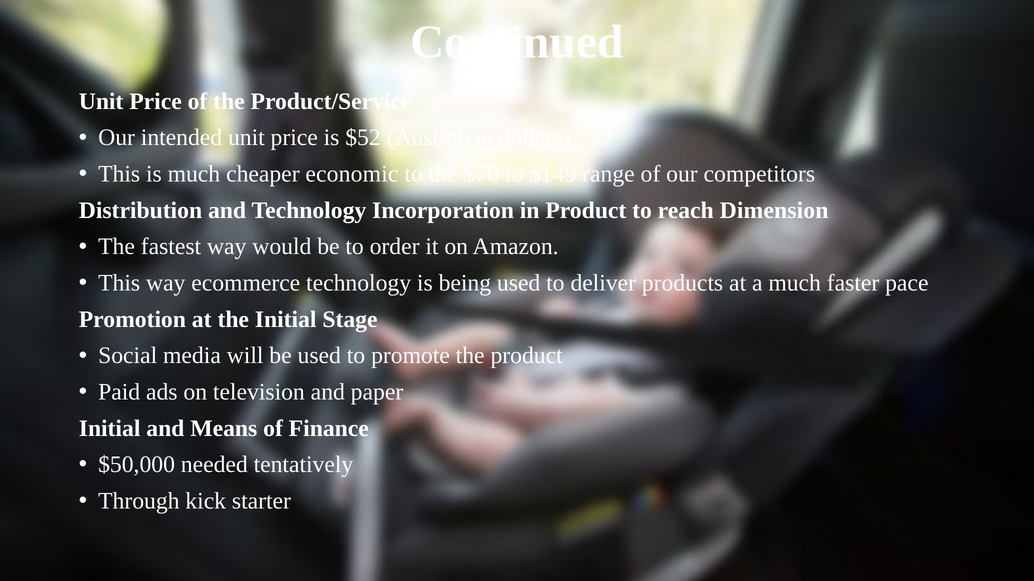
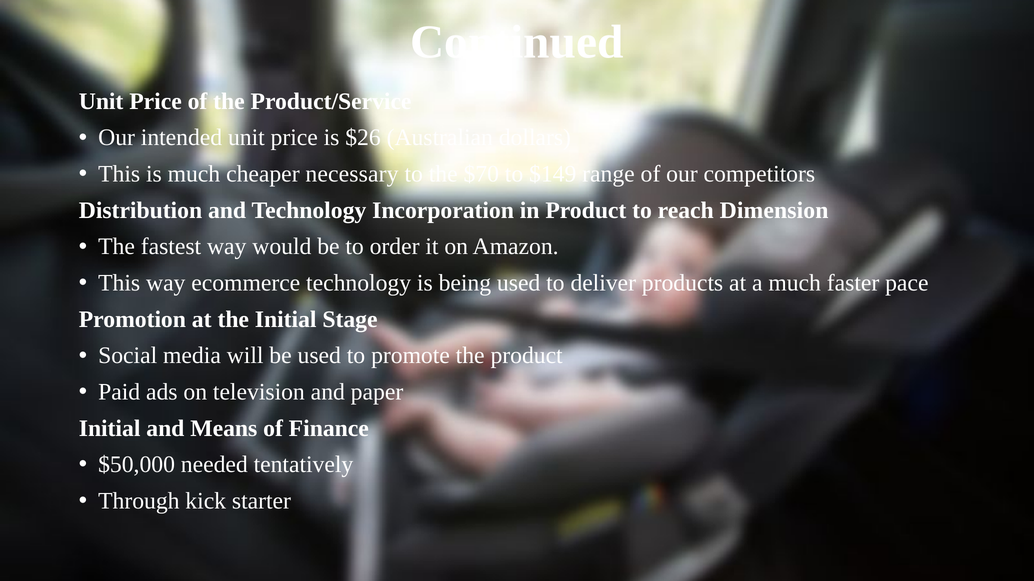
$52: $52 -> $26 (363, 138)
economic: economic -> necessary (352, 174)
